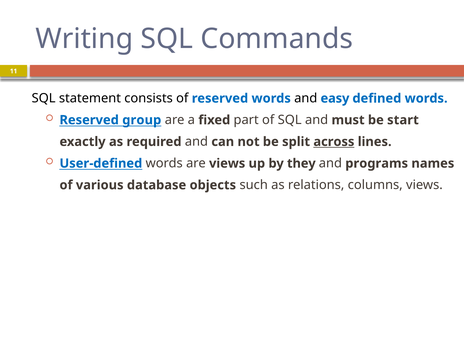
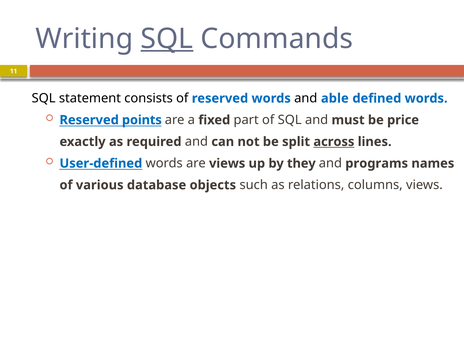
SQL underline: none -> present (167, 39)
easy: easy -> able (335, 98)
group: group -> points (142, 120)
start: start -> price (403, 120)
